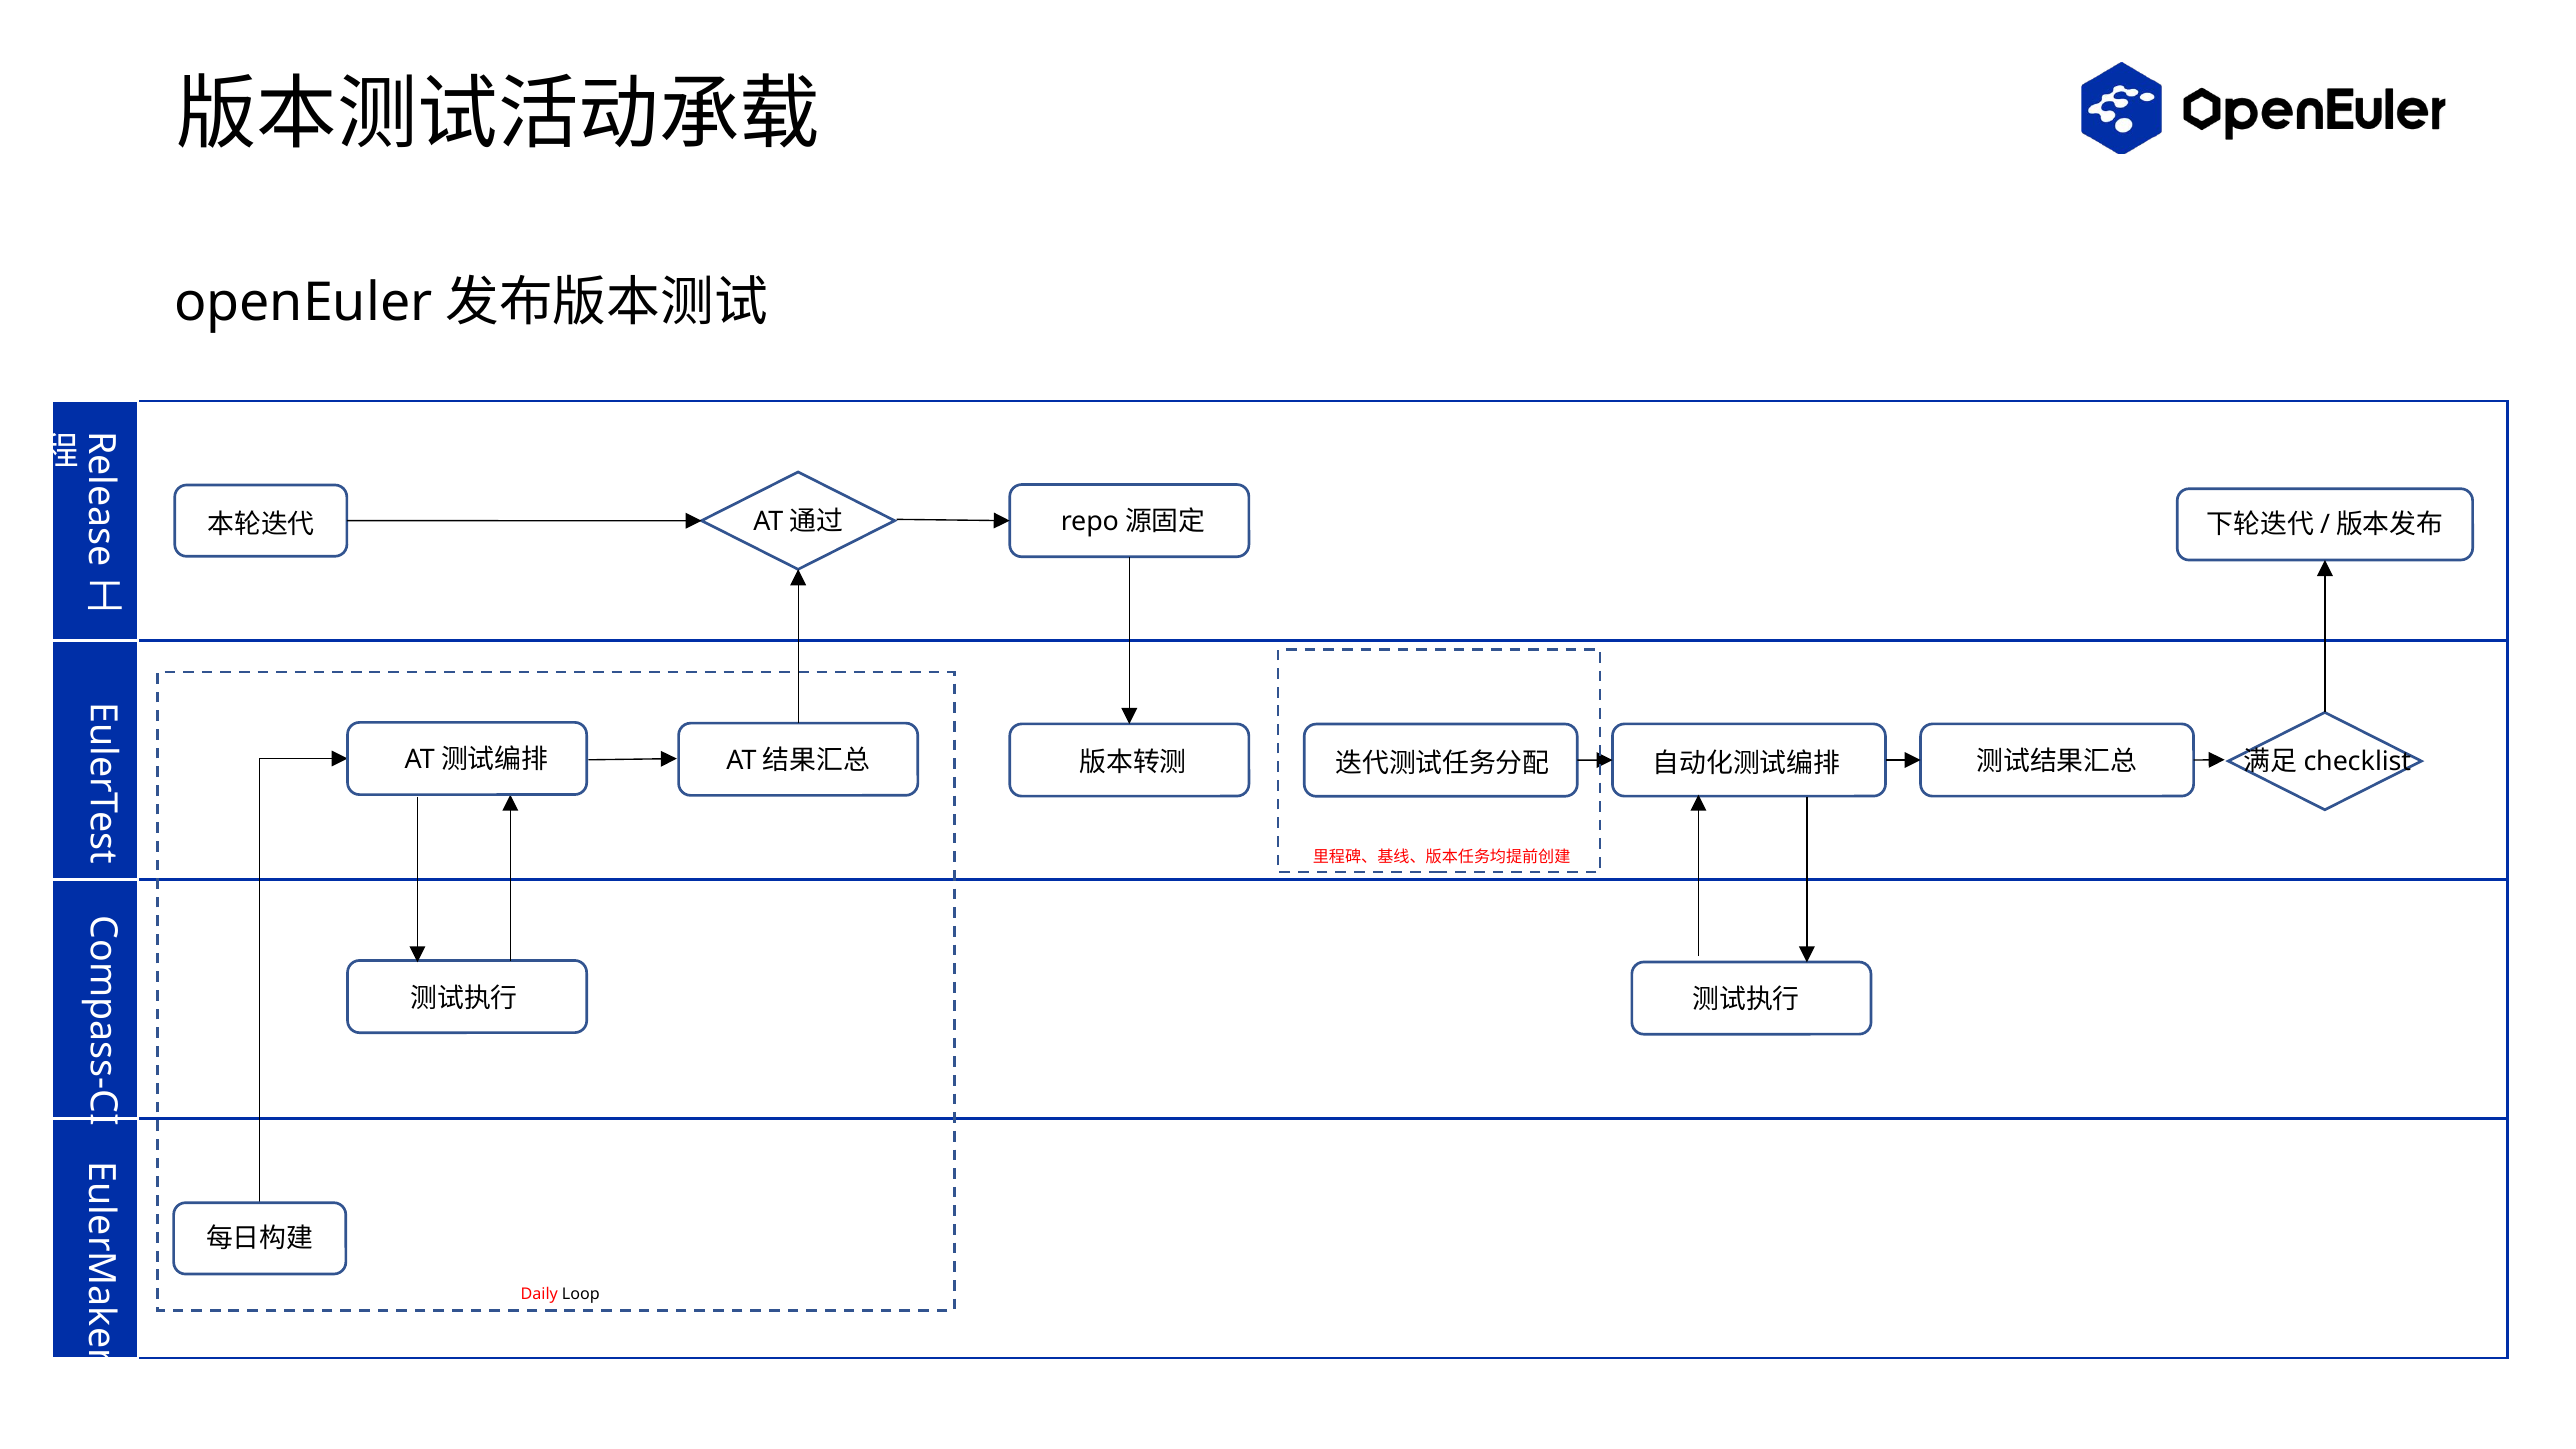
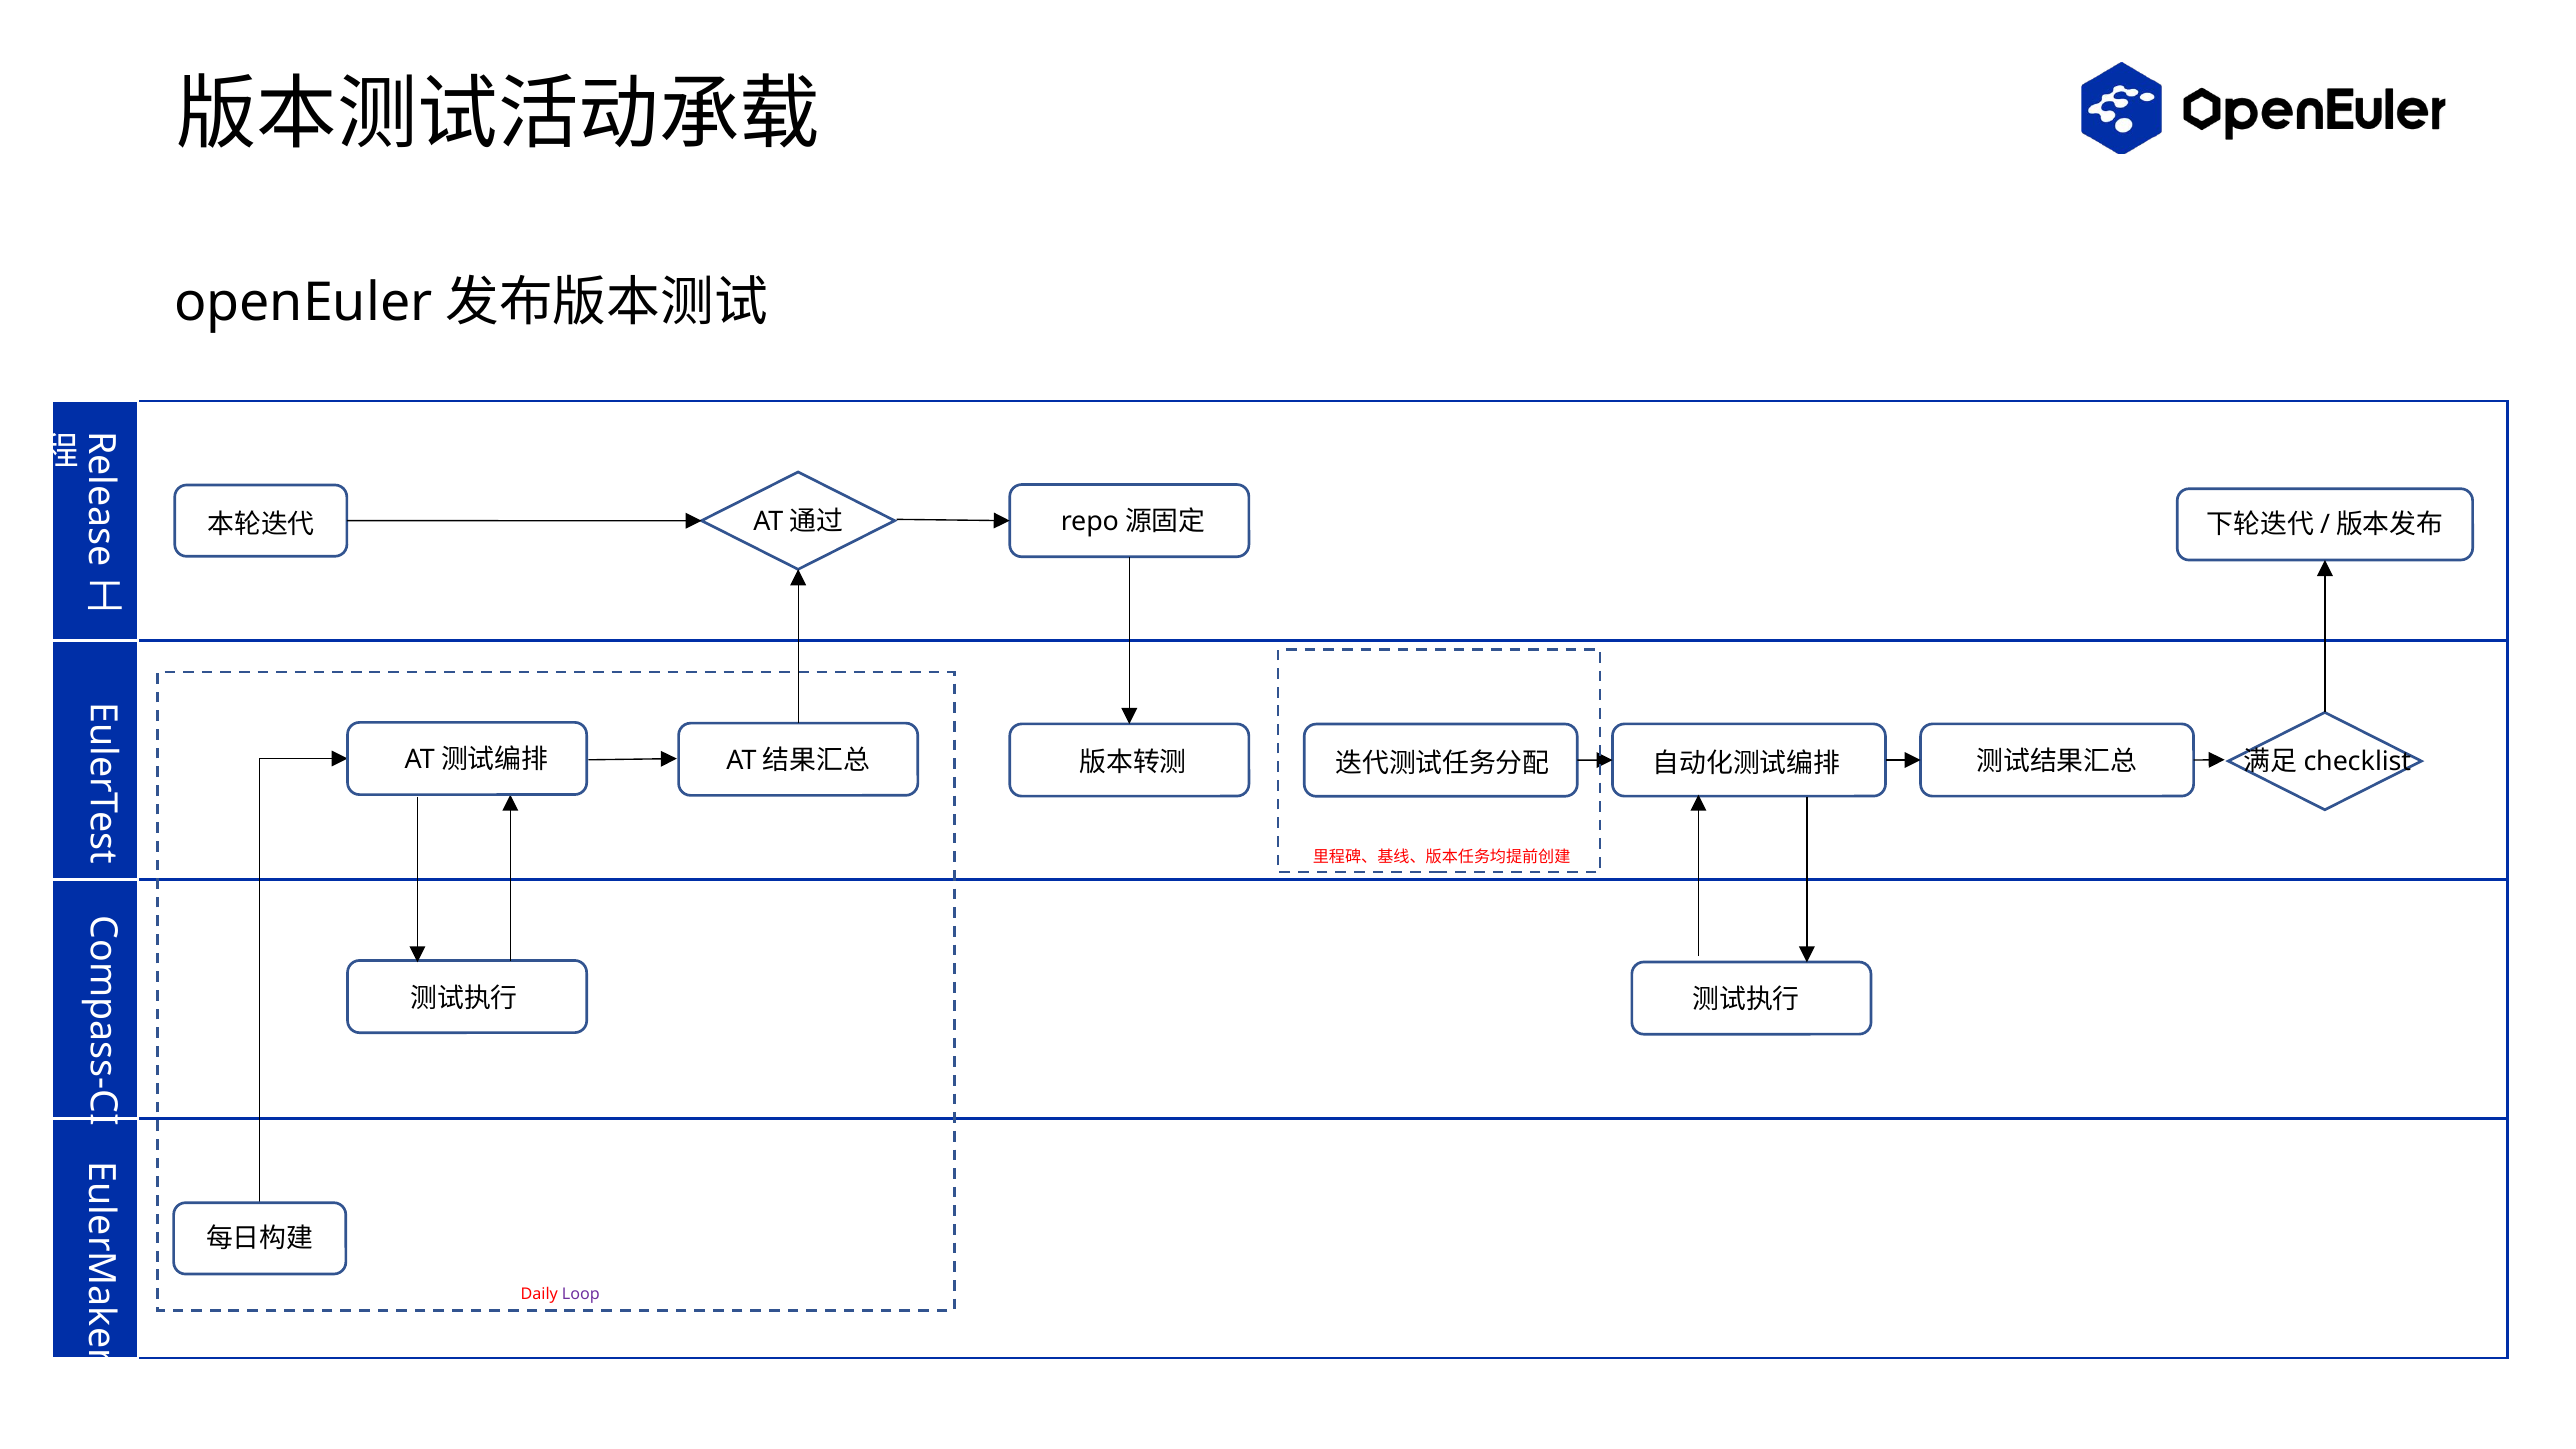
Loop colour: black -> purple (581, 1294)
